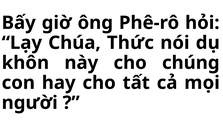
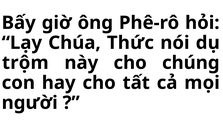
khôn: khôn -> trộm (25, 63)
